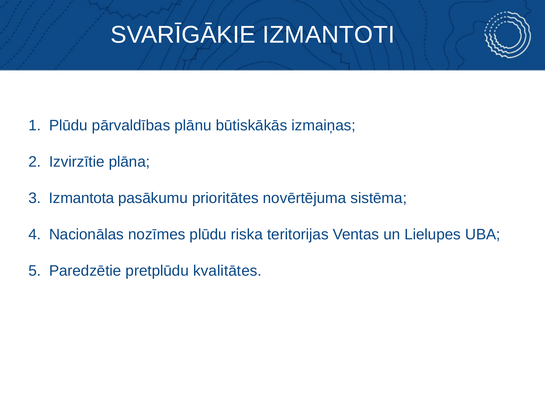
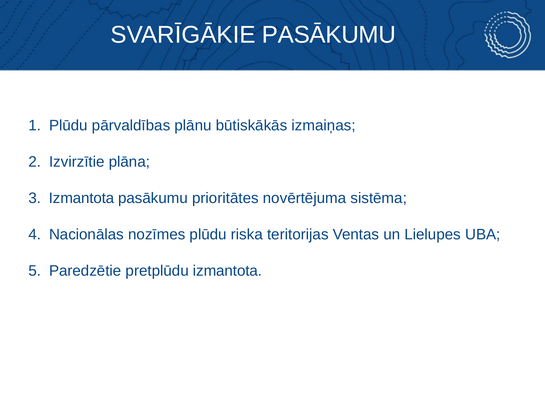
SVARĪGĀKIE IZMANTOTI: IZMANTOTI -> PASĀKUMU (329, 35)
pretplūdu kvalitātes: kvalitātes -> izmantota (228, 271)
